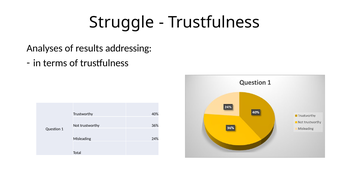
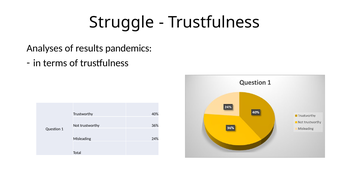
addressing: addressing -> pandemics (129, 48)
